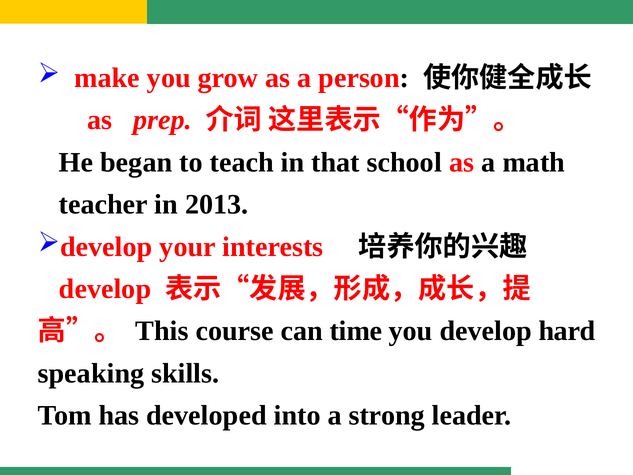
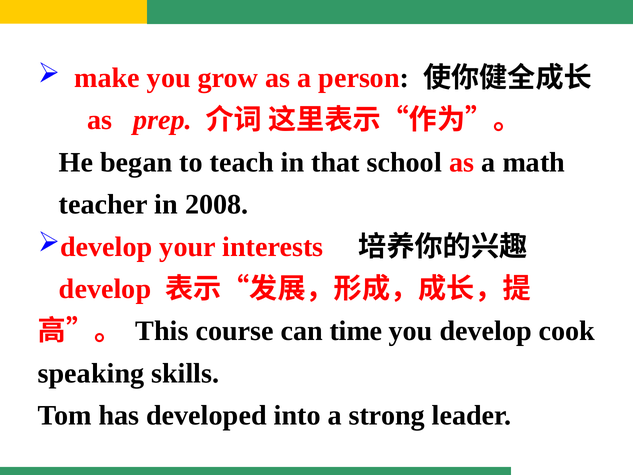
2013: 2013 -> 2008 (217, 204)
hard: hard -> cook (567, 331)
